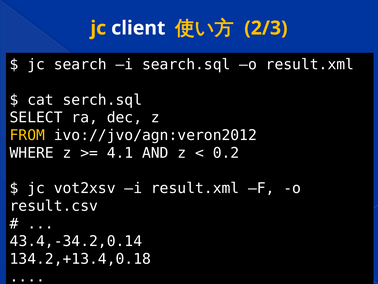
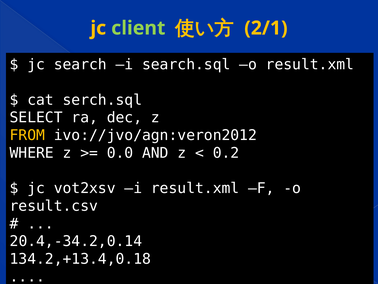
client colour: white -> light green (138, 28)
2/3: 2/3 -> 2/1 (266, 28)
4.1: 4.1 -> 0.0 (120, 153)
43.4,-34.2,0.14: 43.4,-34.2,0.14 -> 20.4,-34.2,0.14 (76, 241)
